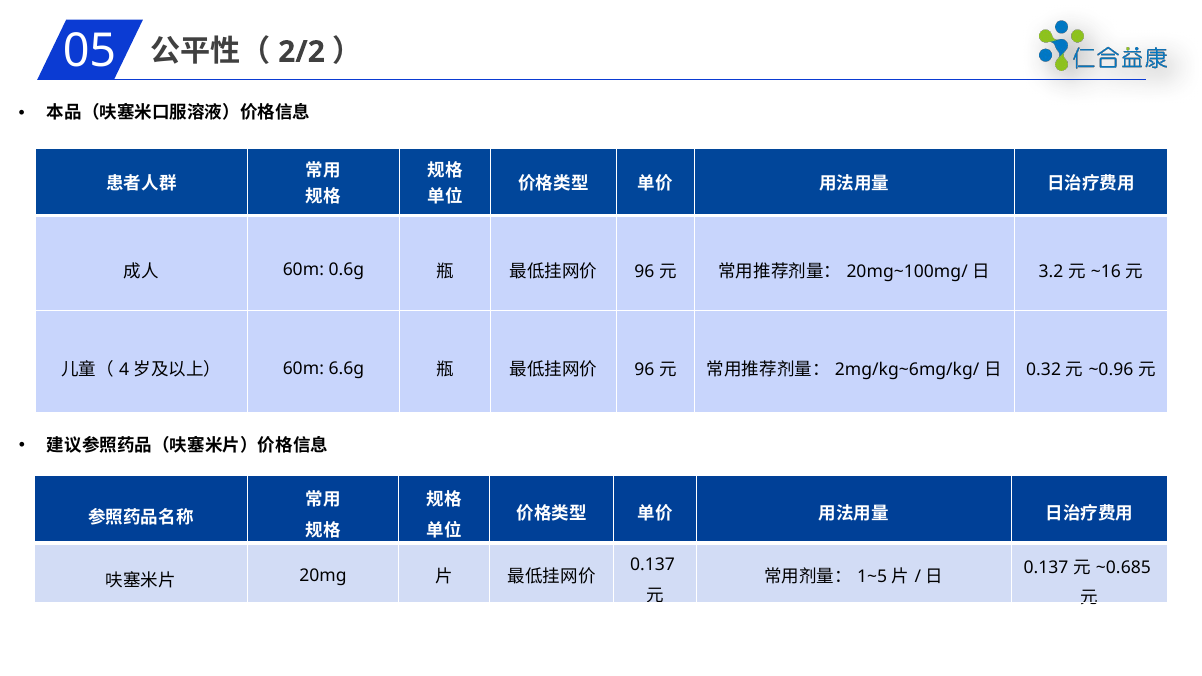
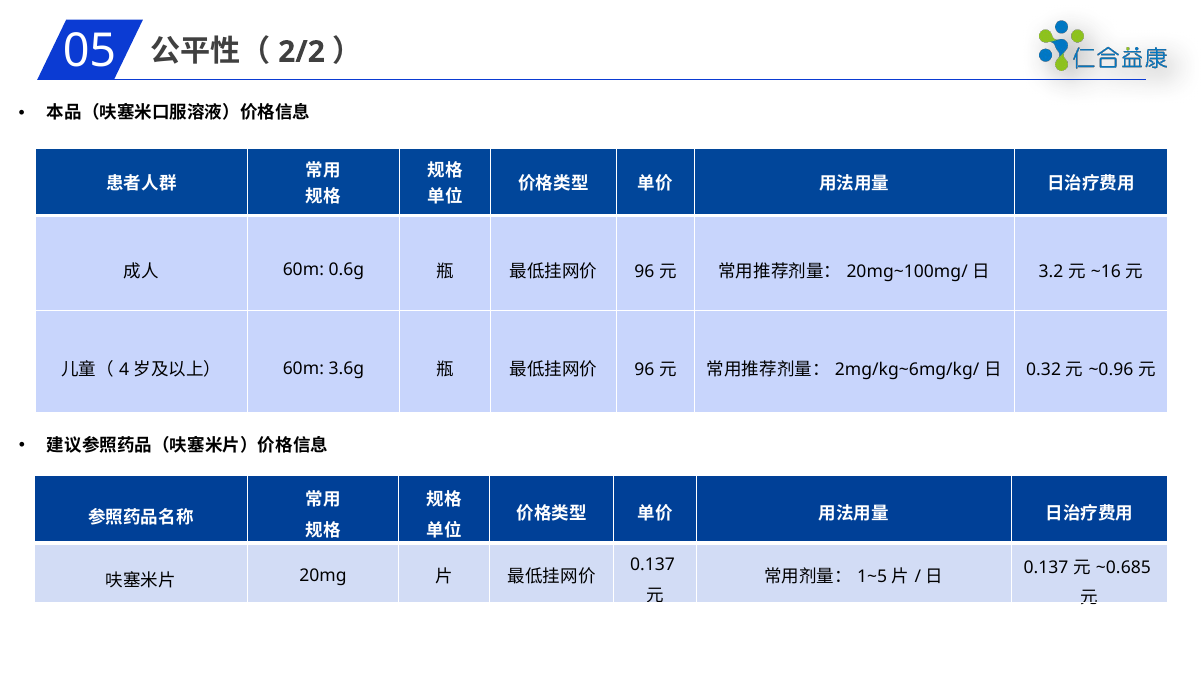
6.6g: 6.6g -> 3.6g (346, 369)
